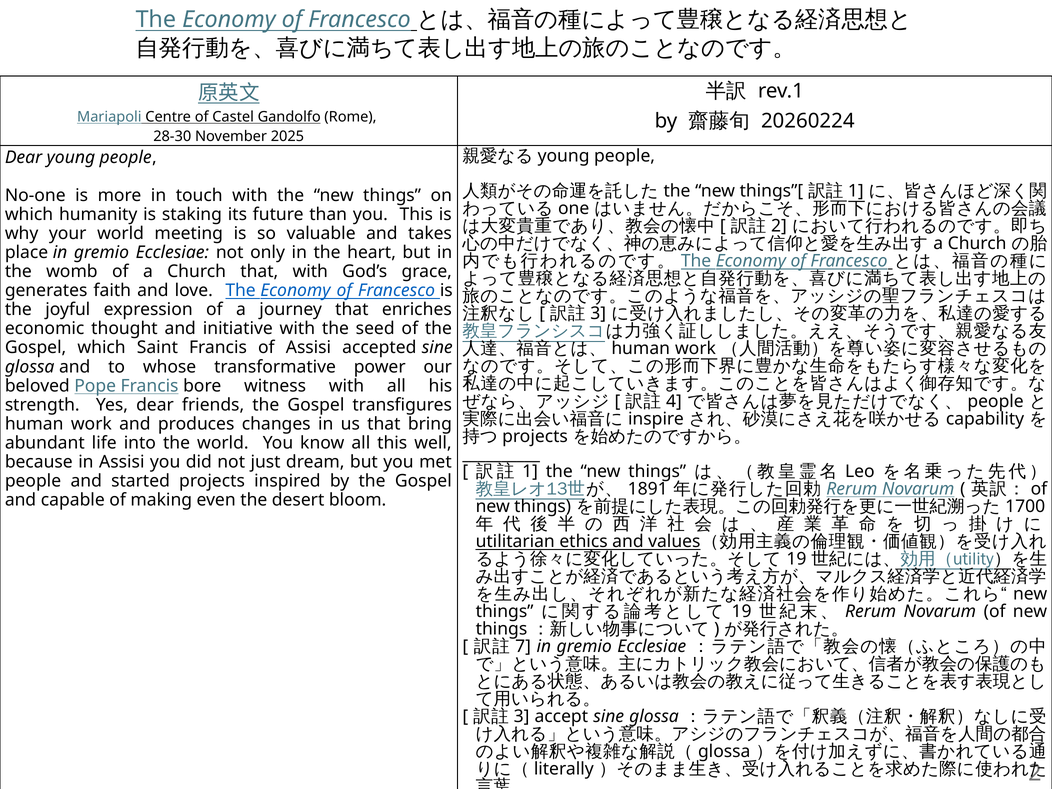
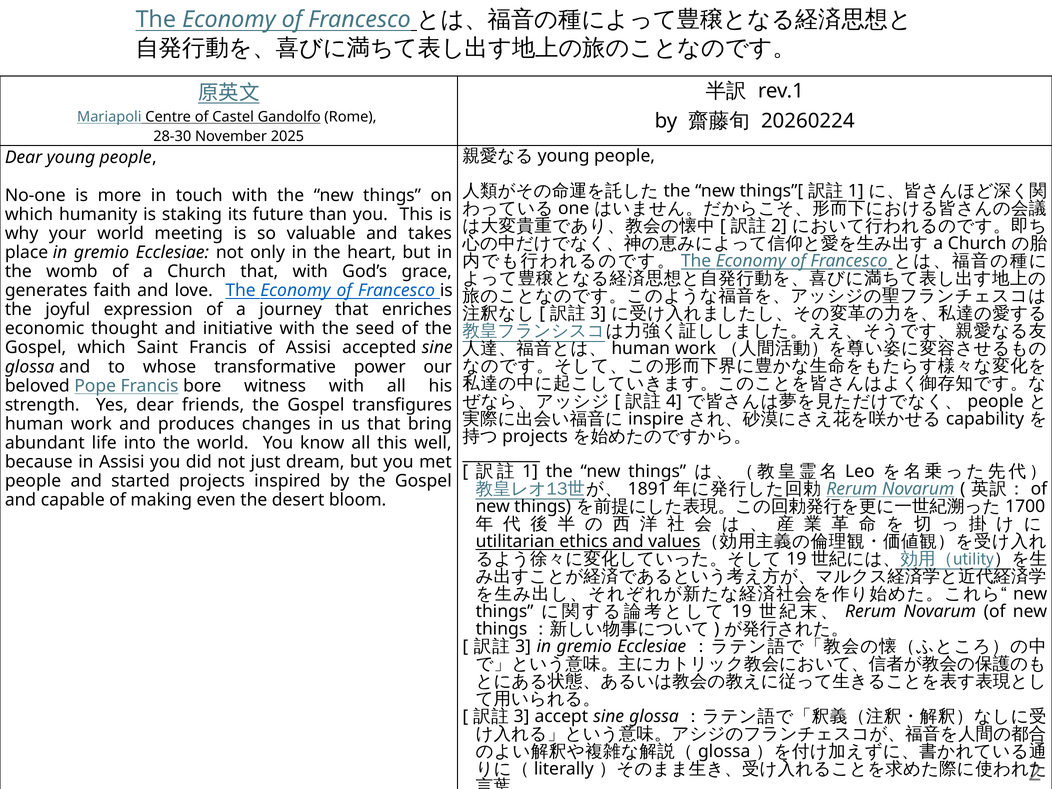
7: 7 -> 3 (523, 646)
